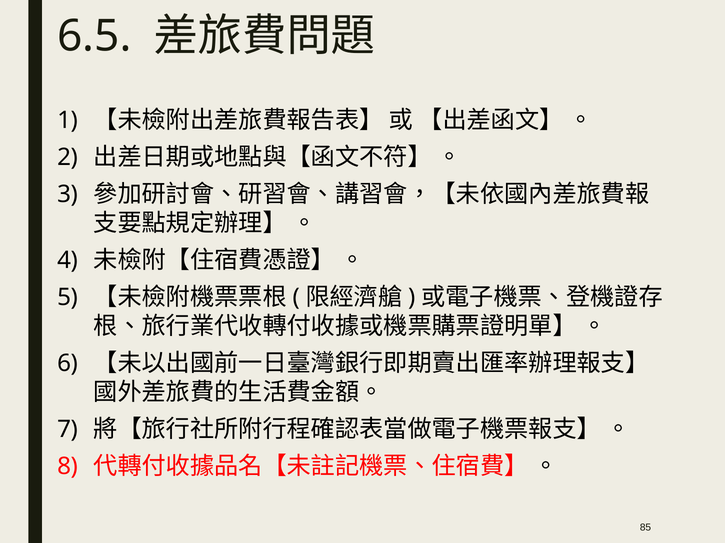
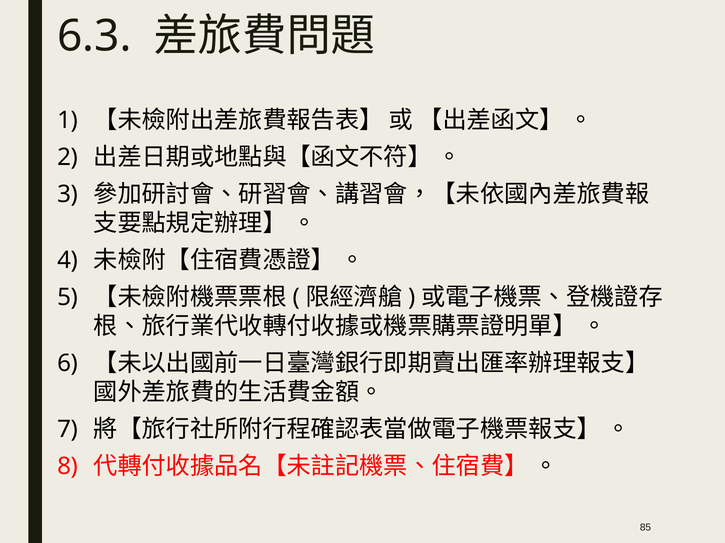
6.5: 6.5 -> 6.3 (94, 36)
